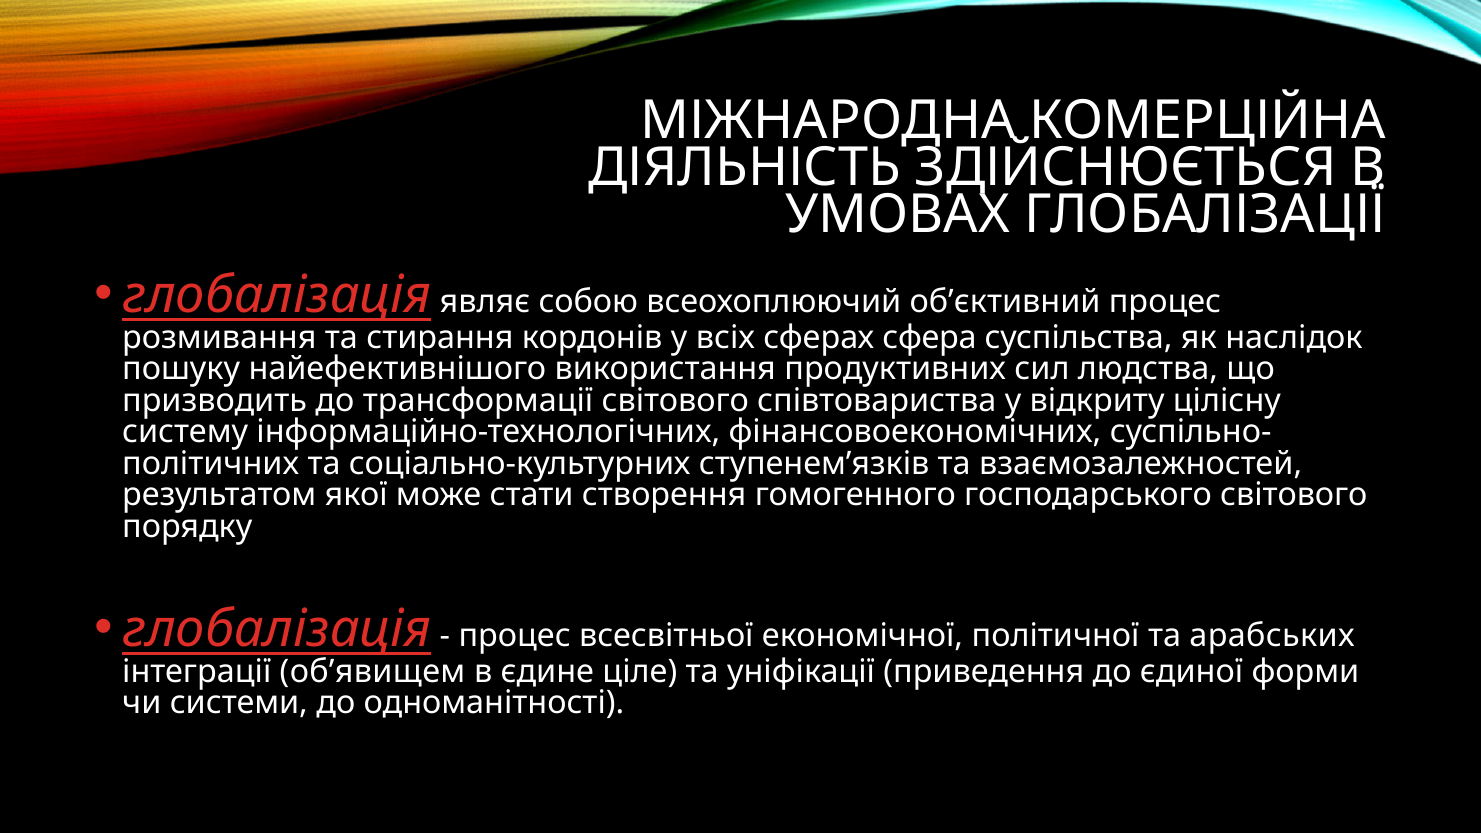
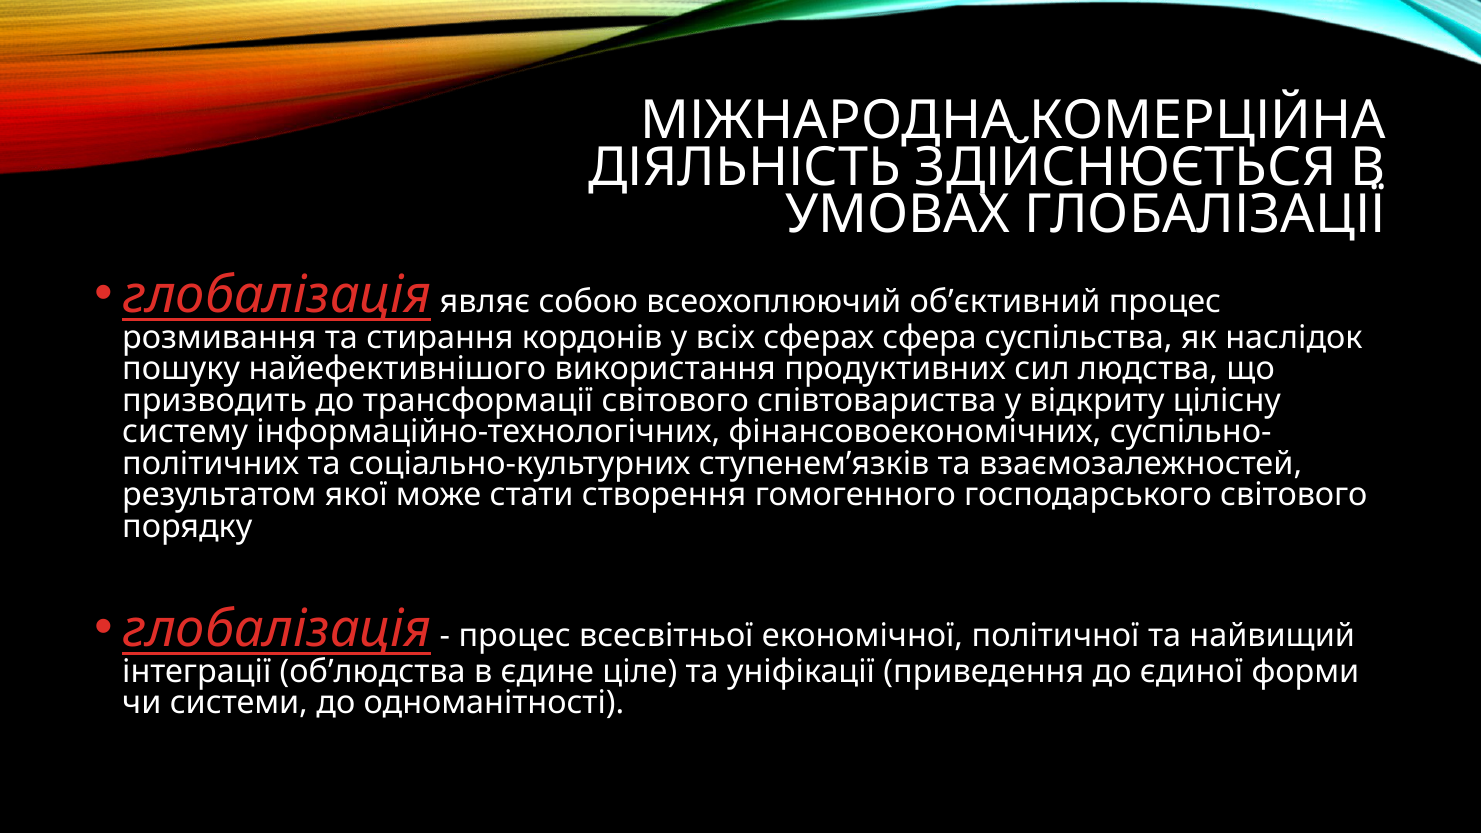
арабських: арабських -> найвищий (1272, 636)
об’явищем: об’явищем -> об’людства (373, 672)
